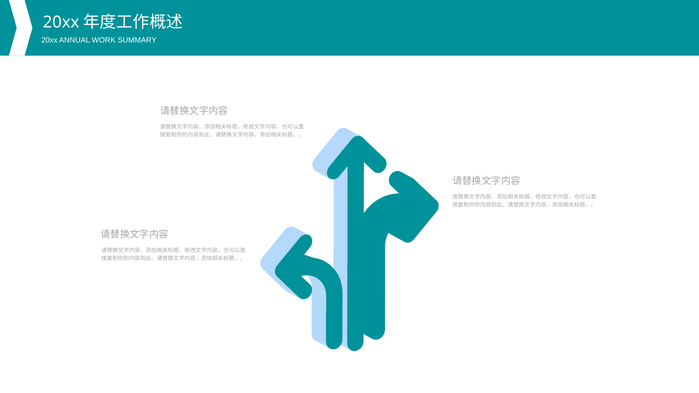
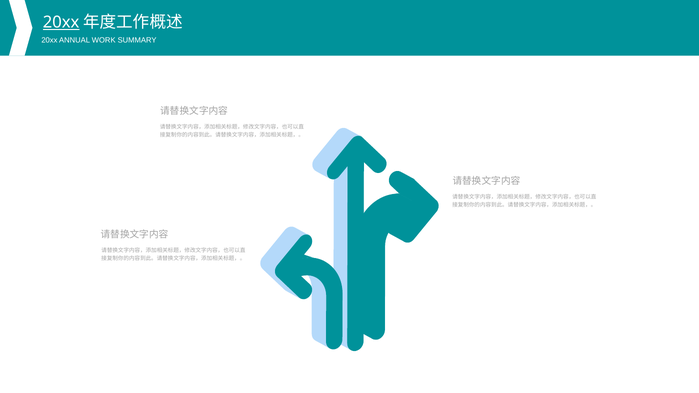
20xx underline: none -> present (61, 22)
